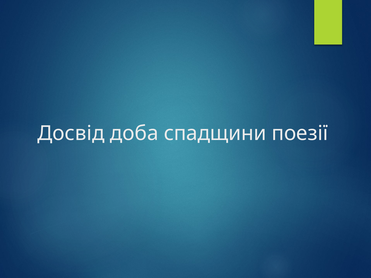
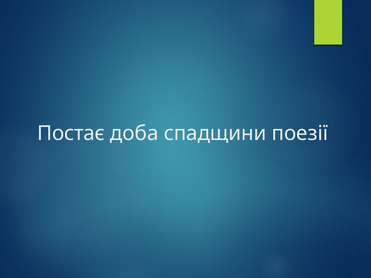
Досвід: Досвід -> Постає (71, 133)
